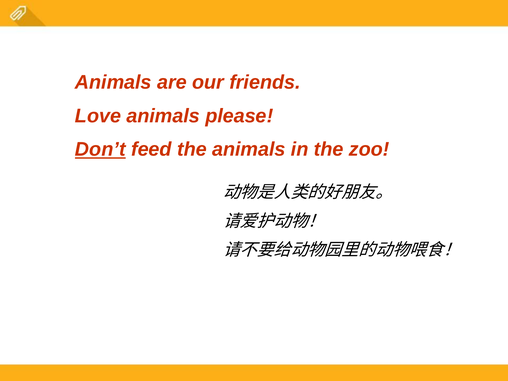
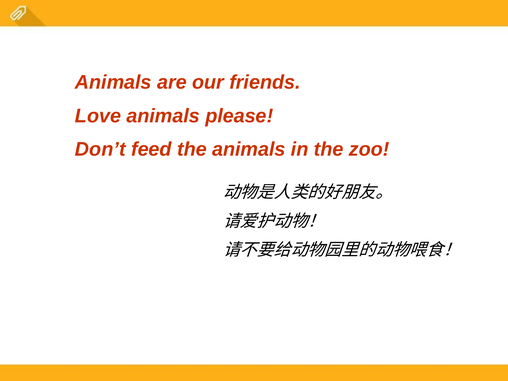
Don’t underline: present -> none (100, 149)
